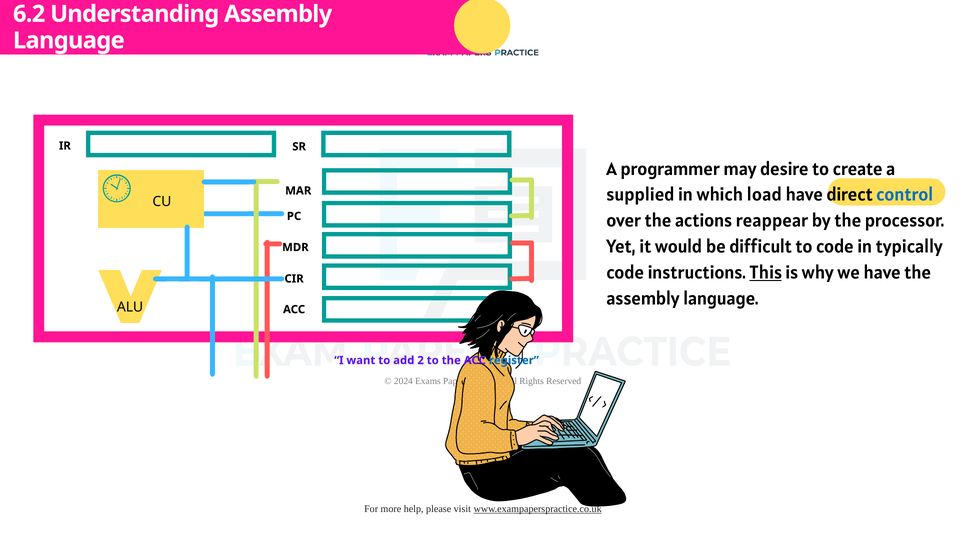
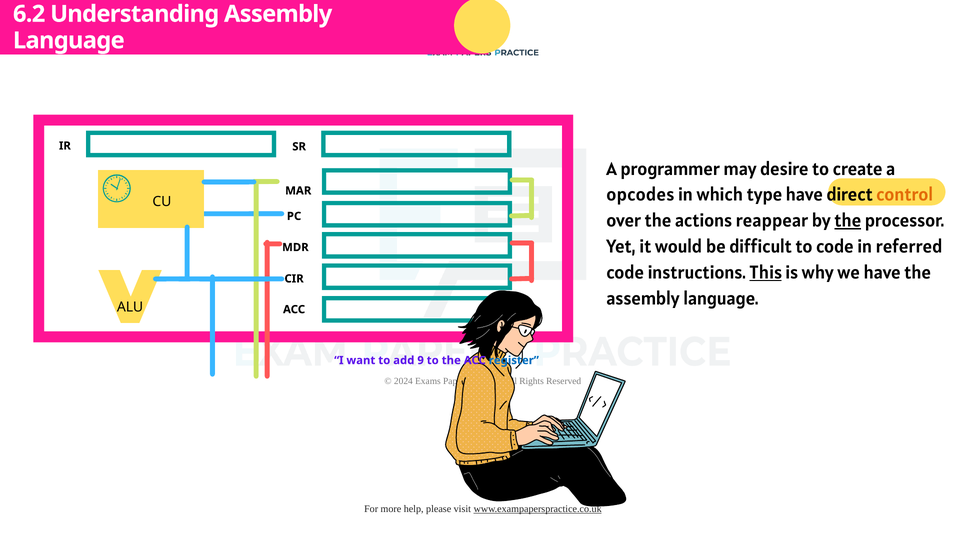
supplied: supplied -> opcodes (640, 195)
load: load -> type (764, 195)
control colour: blue -> orange (905, 195)
the underline: none -> present (848, 221)
typically: typically -> referred (909, 247)
2: 2 -> 9 (421, 361)
